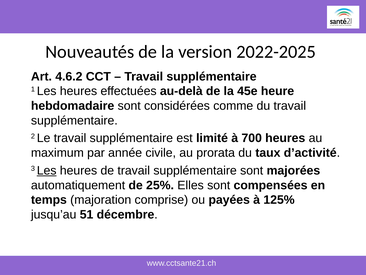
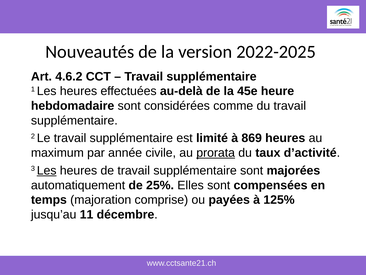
700: 700 -> 869 (252, 138)
prorata underline: none -> present (216, 153)
51: 51 -> 11 (87, 214)
